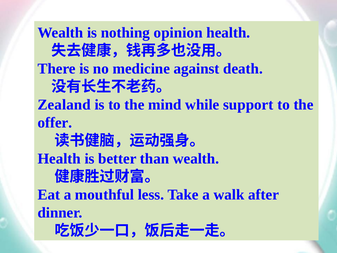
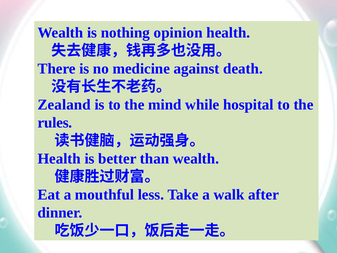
support: support -> hospital (248, 105)
offer: offer -> rules (55, 123)
